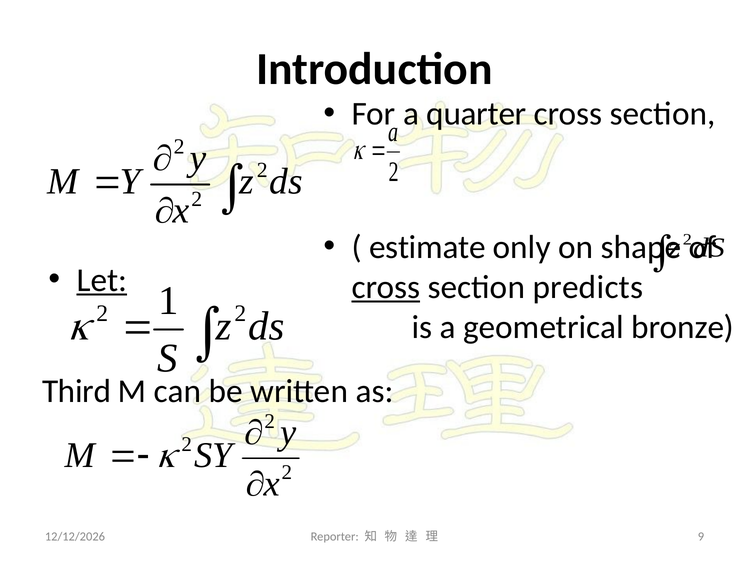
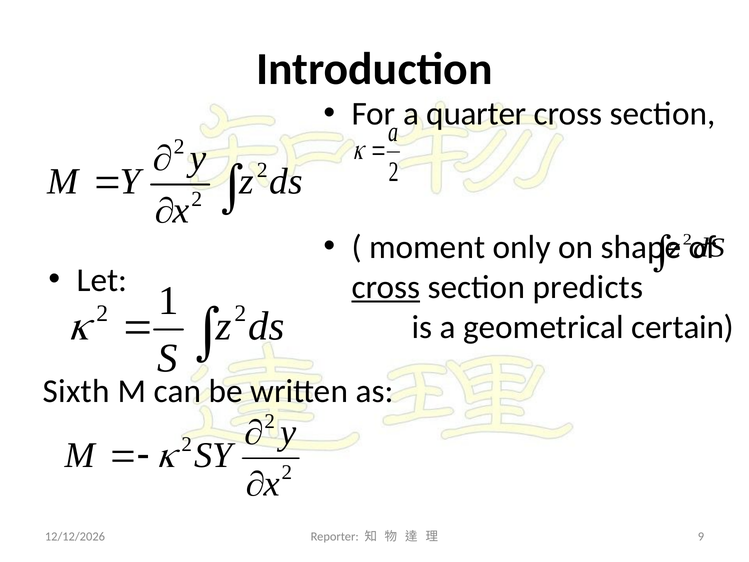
estimate: estimate -> moment (427, 247)
Let underline: present -> none (102, 280)
bronze: bronze -> certain (683, 327)
Third: Third -> Sixth (76, 391)
